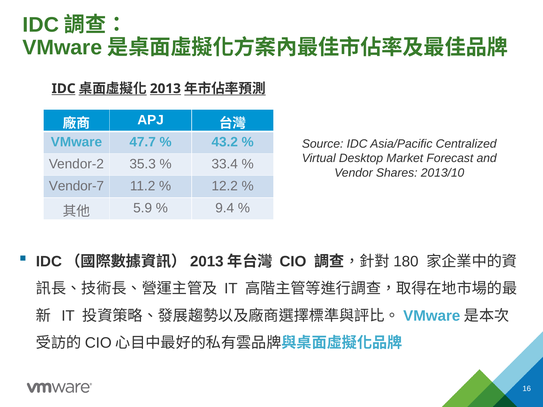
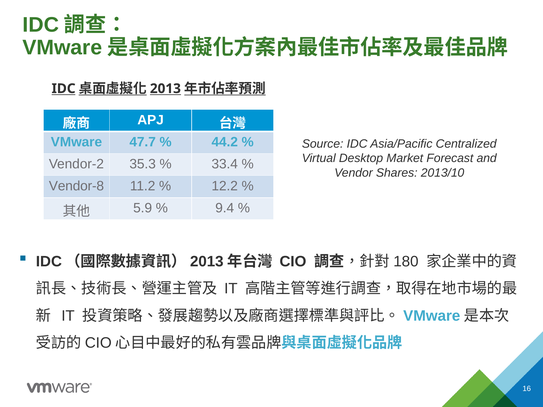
43.2: 43.2 -> 44.2 (225, 142)
Vendor-7: Vendor-7 -> Vendor-8 (76, 186)
